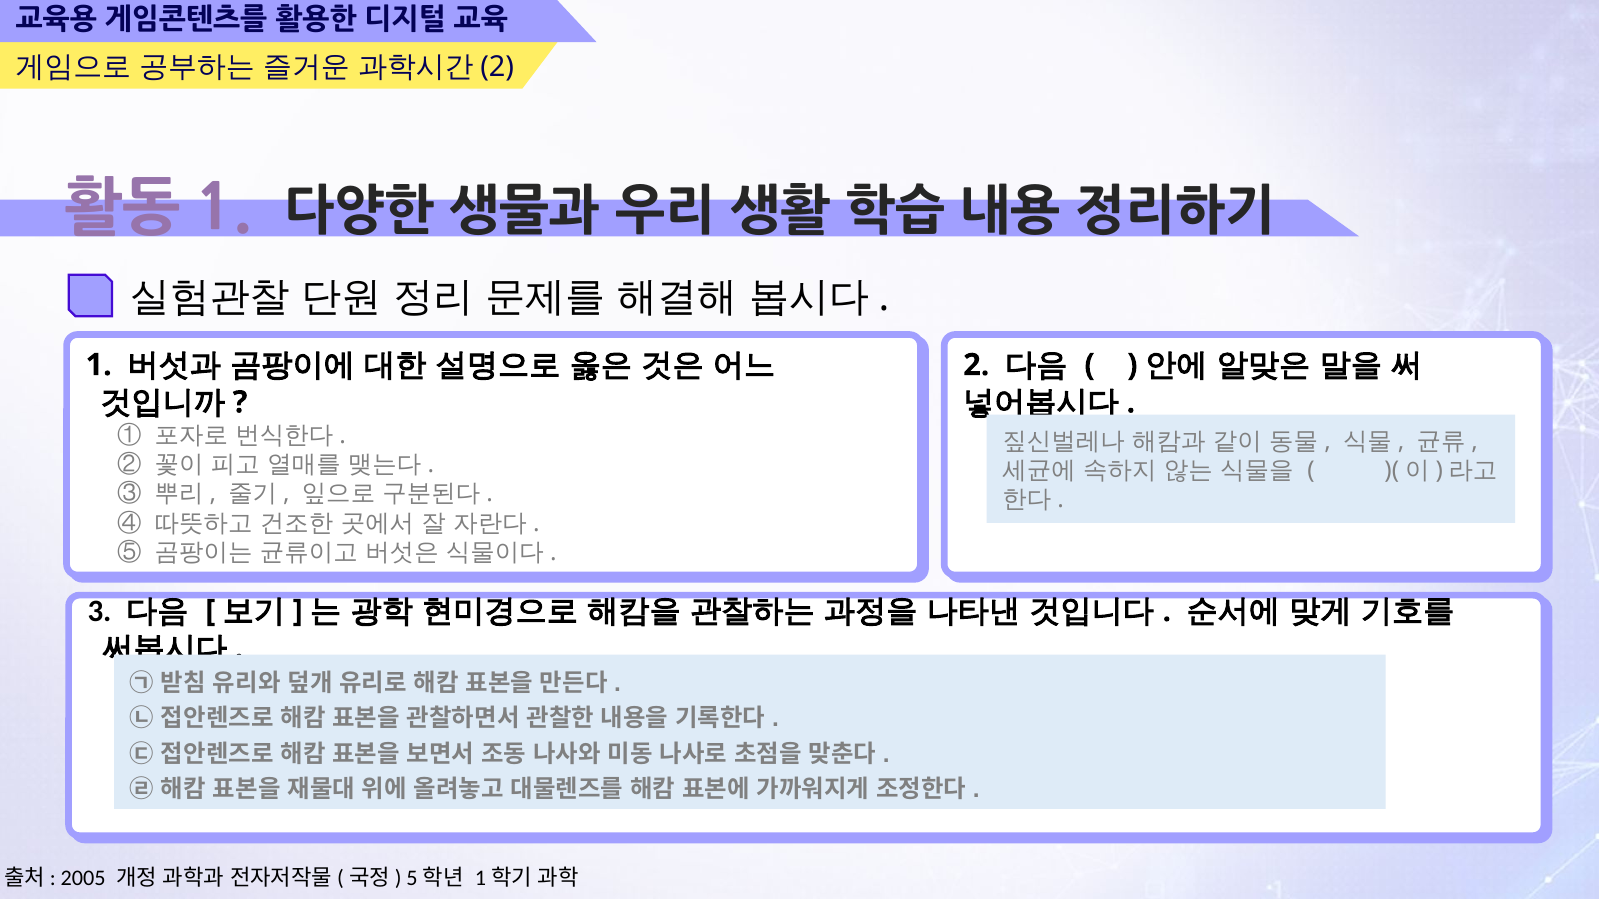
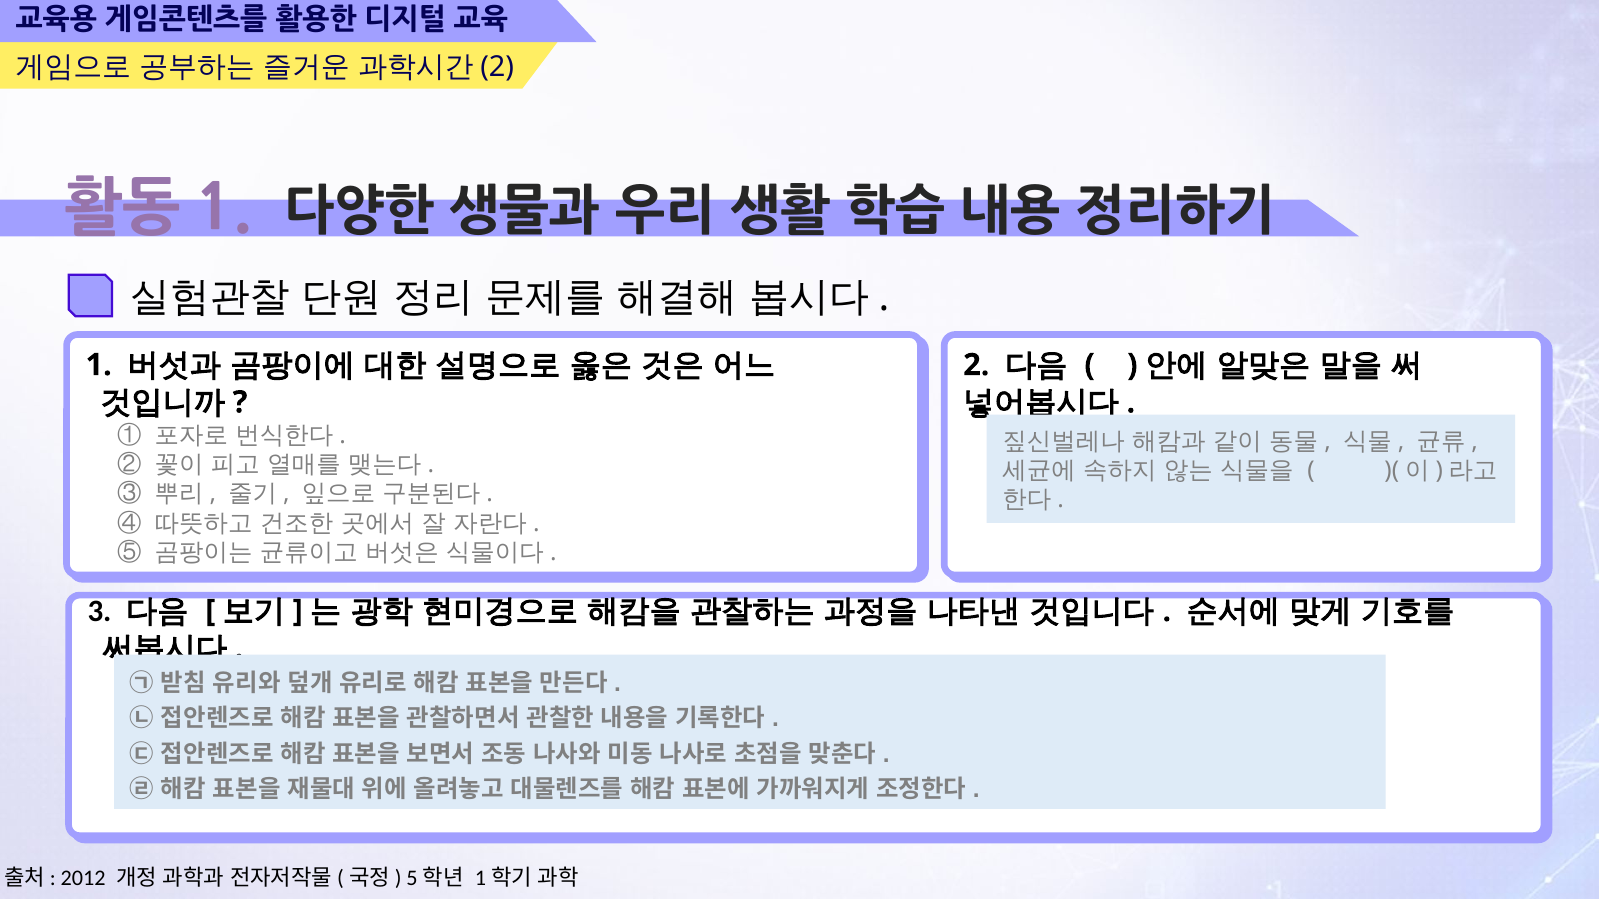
2005: 2005 -> 2012 (83, 879)
